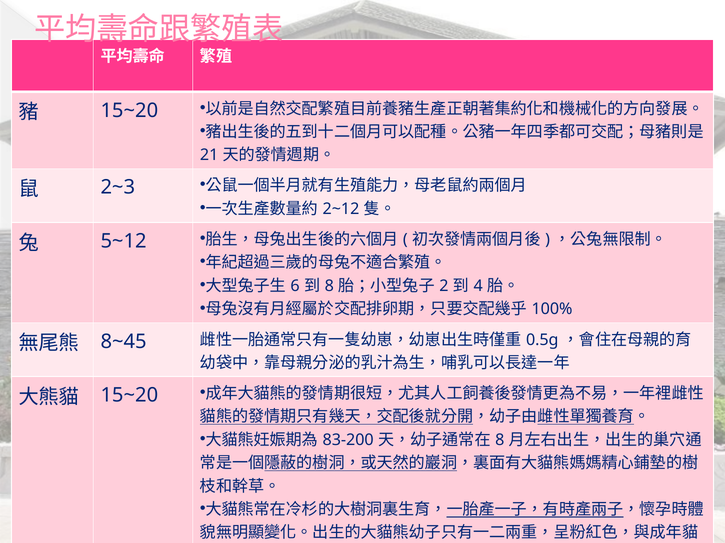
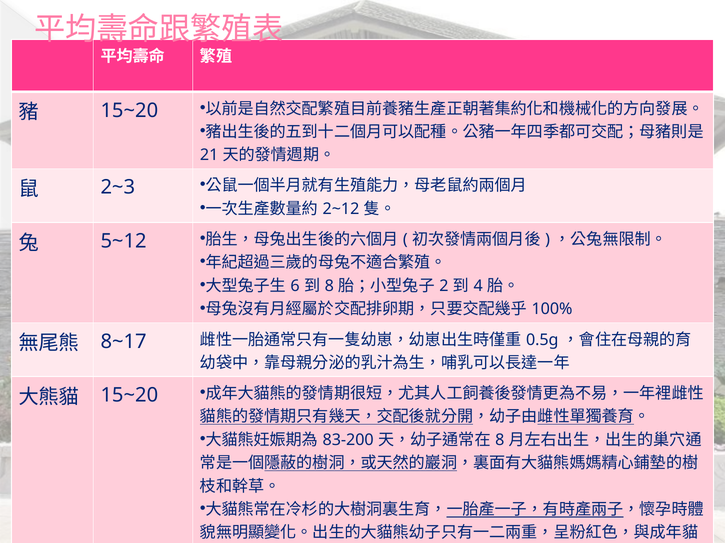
8~45: 8~45 -> 8~17 (124, 342)
